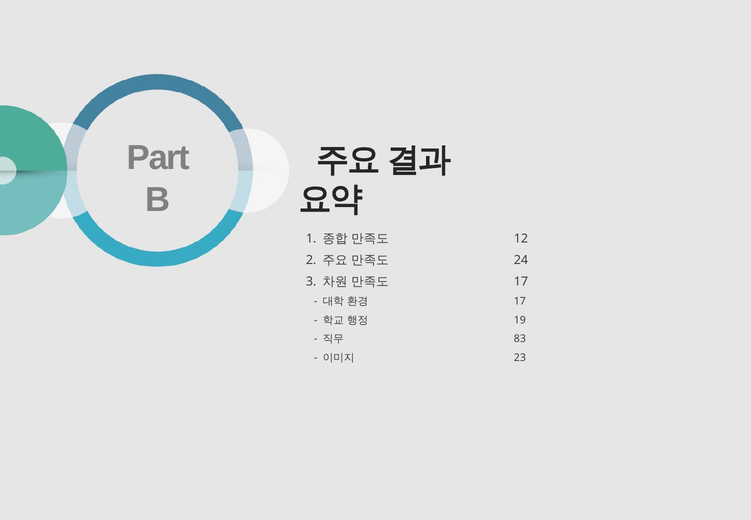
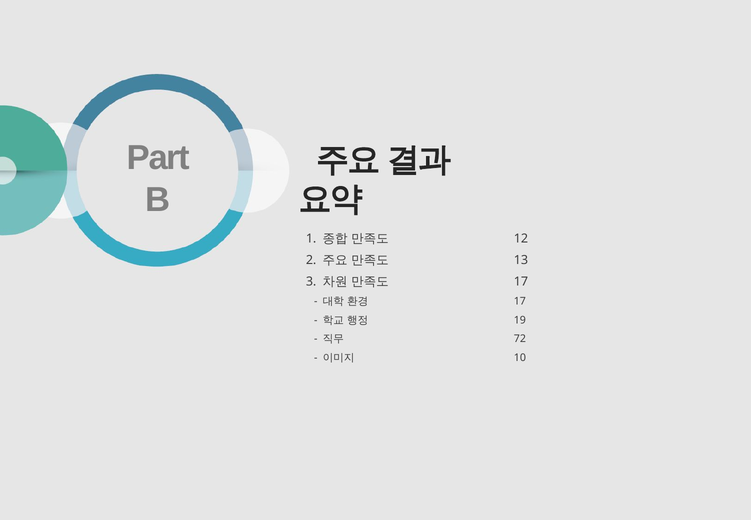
24: 24 -> 13 (521, 260)
83: 83 -> 72 (520, 339)
23: 23 -> 10 (520, 358)
